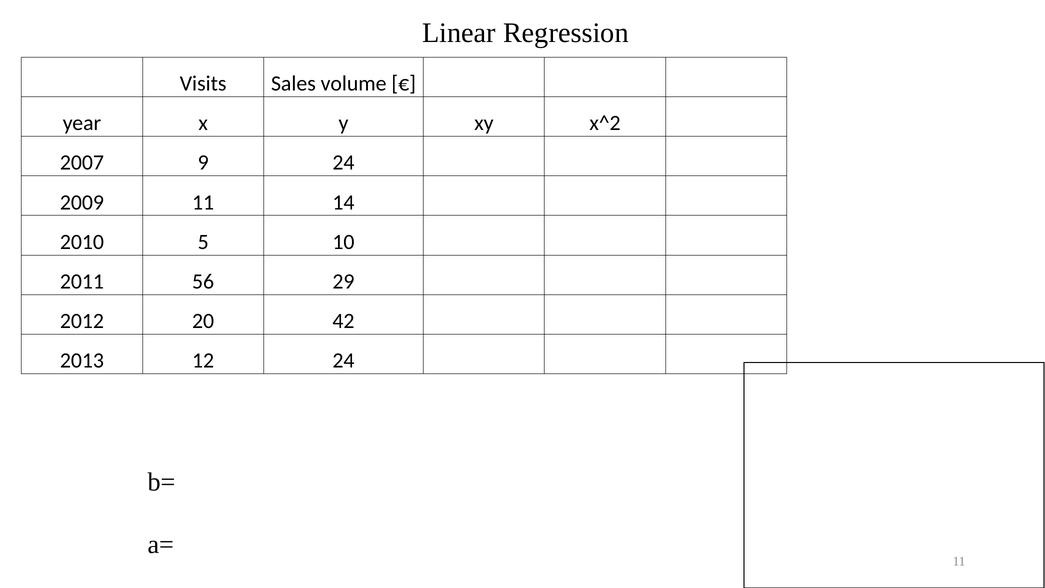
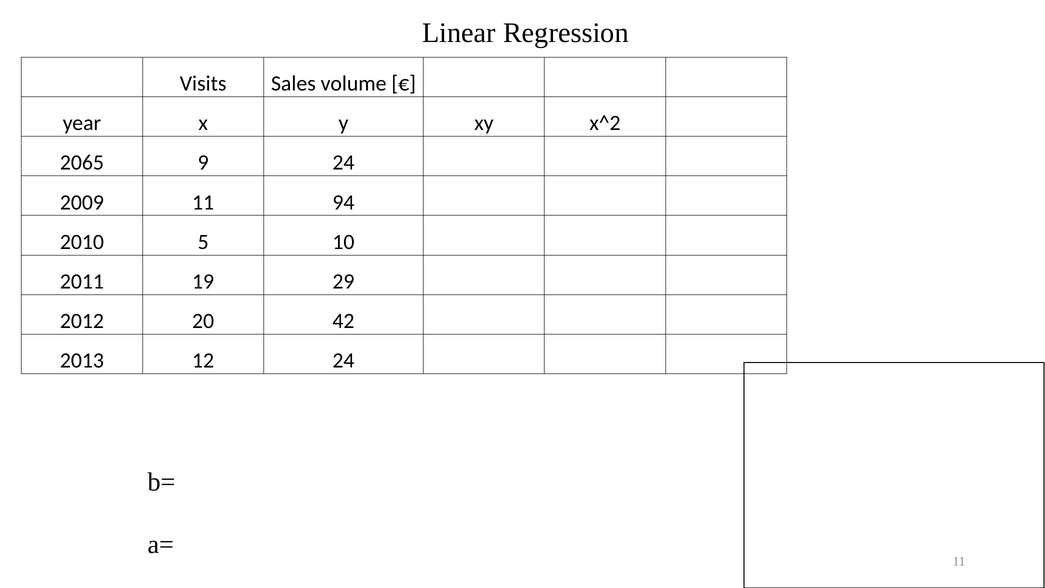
2007: 2007 -> 2065 (82, 163)
14: 14 -> 94 (343, 202)
56: 56 -> 19 (203, 281)
